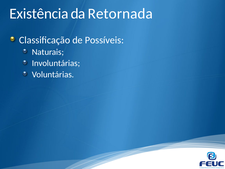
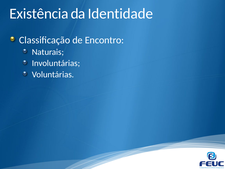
Retornada: Retornada -> Identidade (120, 14)
Possíveis: Possíveis -> Encontro (104, 40)
